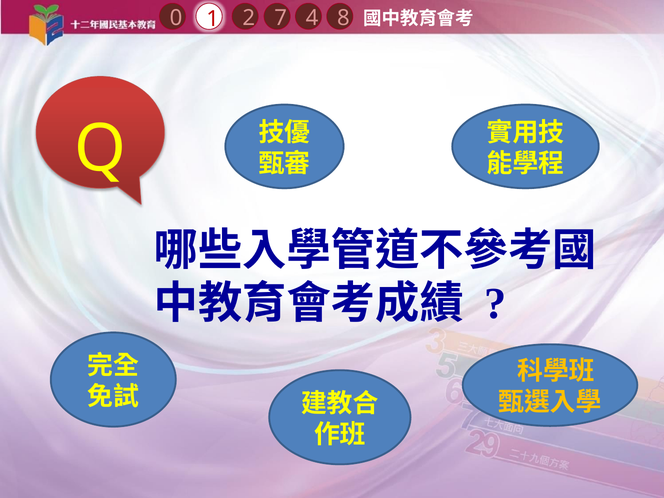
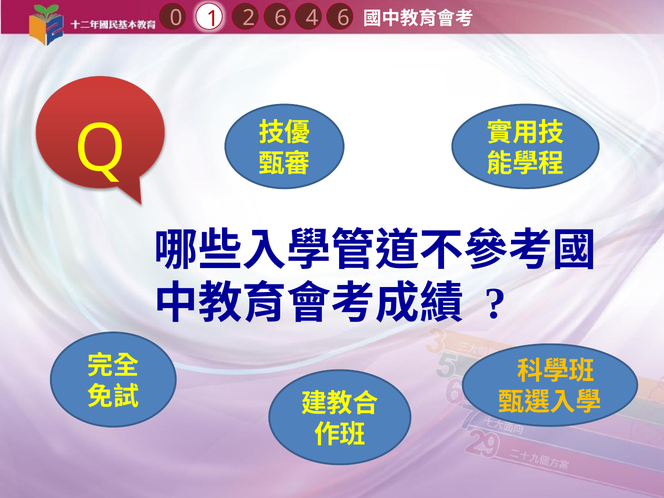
4 8: 8 -> 6 (343, 18)
1 7: 7 -> 6 (281, 18)
